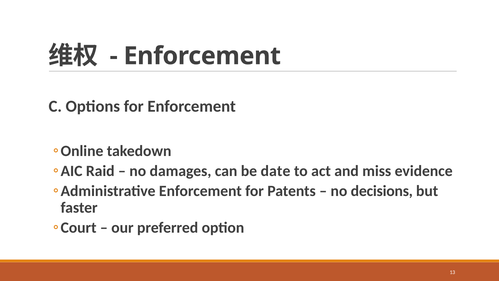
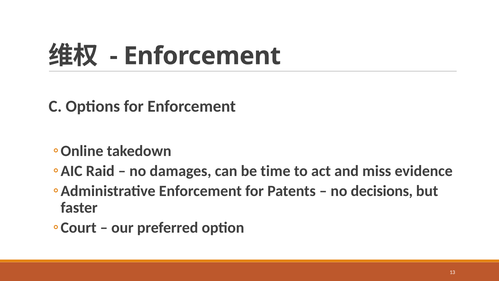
date: date -> time (276, 171)
